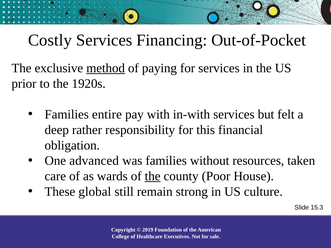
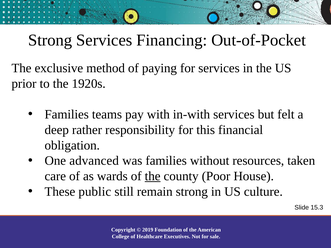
Costly: Costly -> Strong (50, 40)
method underline: present -> none (106, 68)
entire: entire -> teams (107, 115)
global: global -> public (95, 192)
